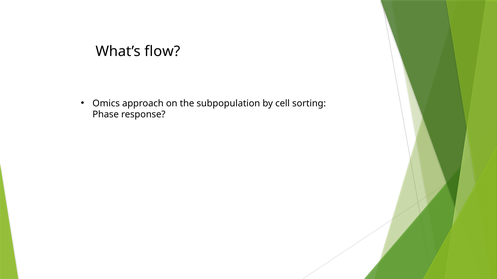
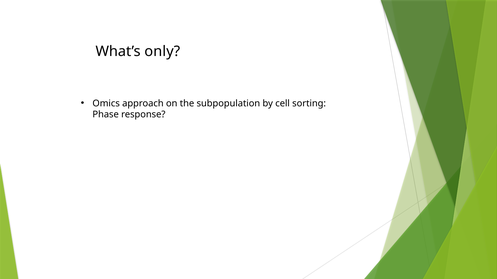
flow: flow -> only (162, 51)
